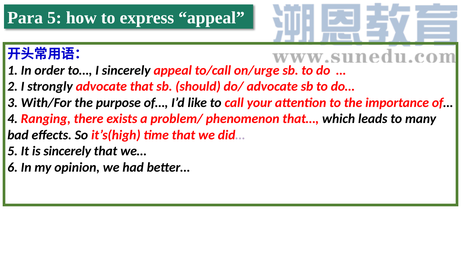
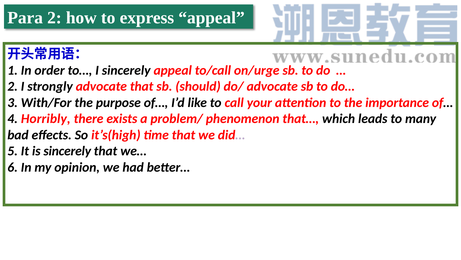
Para 5: 5 -> 2 (54, 18)
Ranging: Ranging -> Horribly (46, 119)
